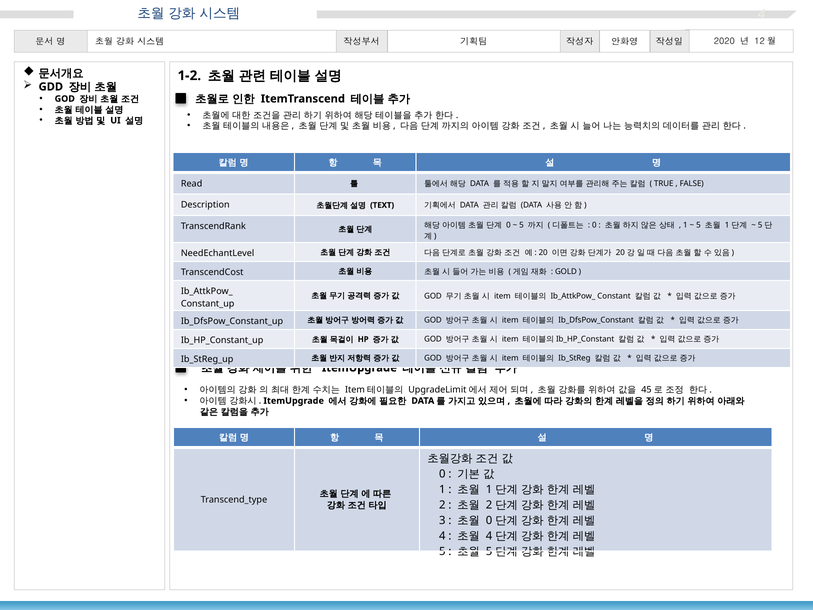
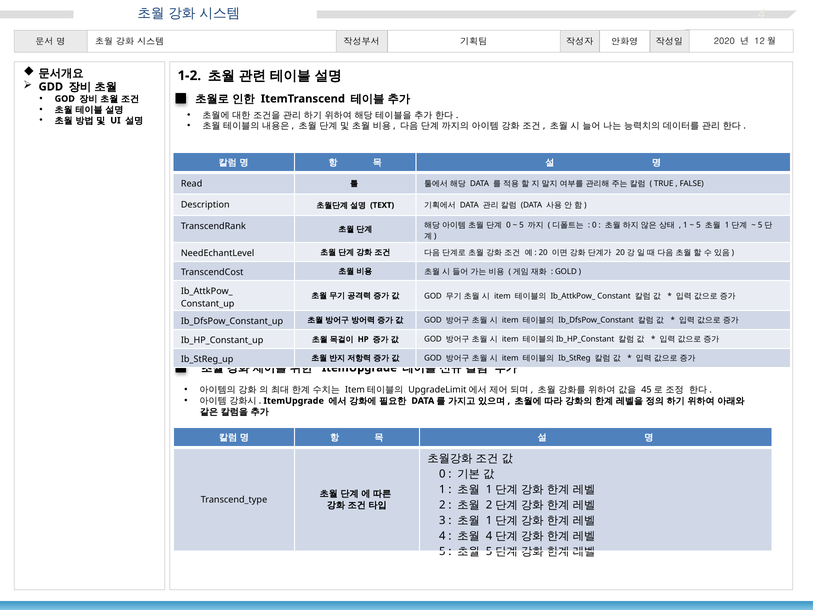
0: 0 -> 1 (489, 520)
